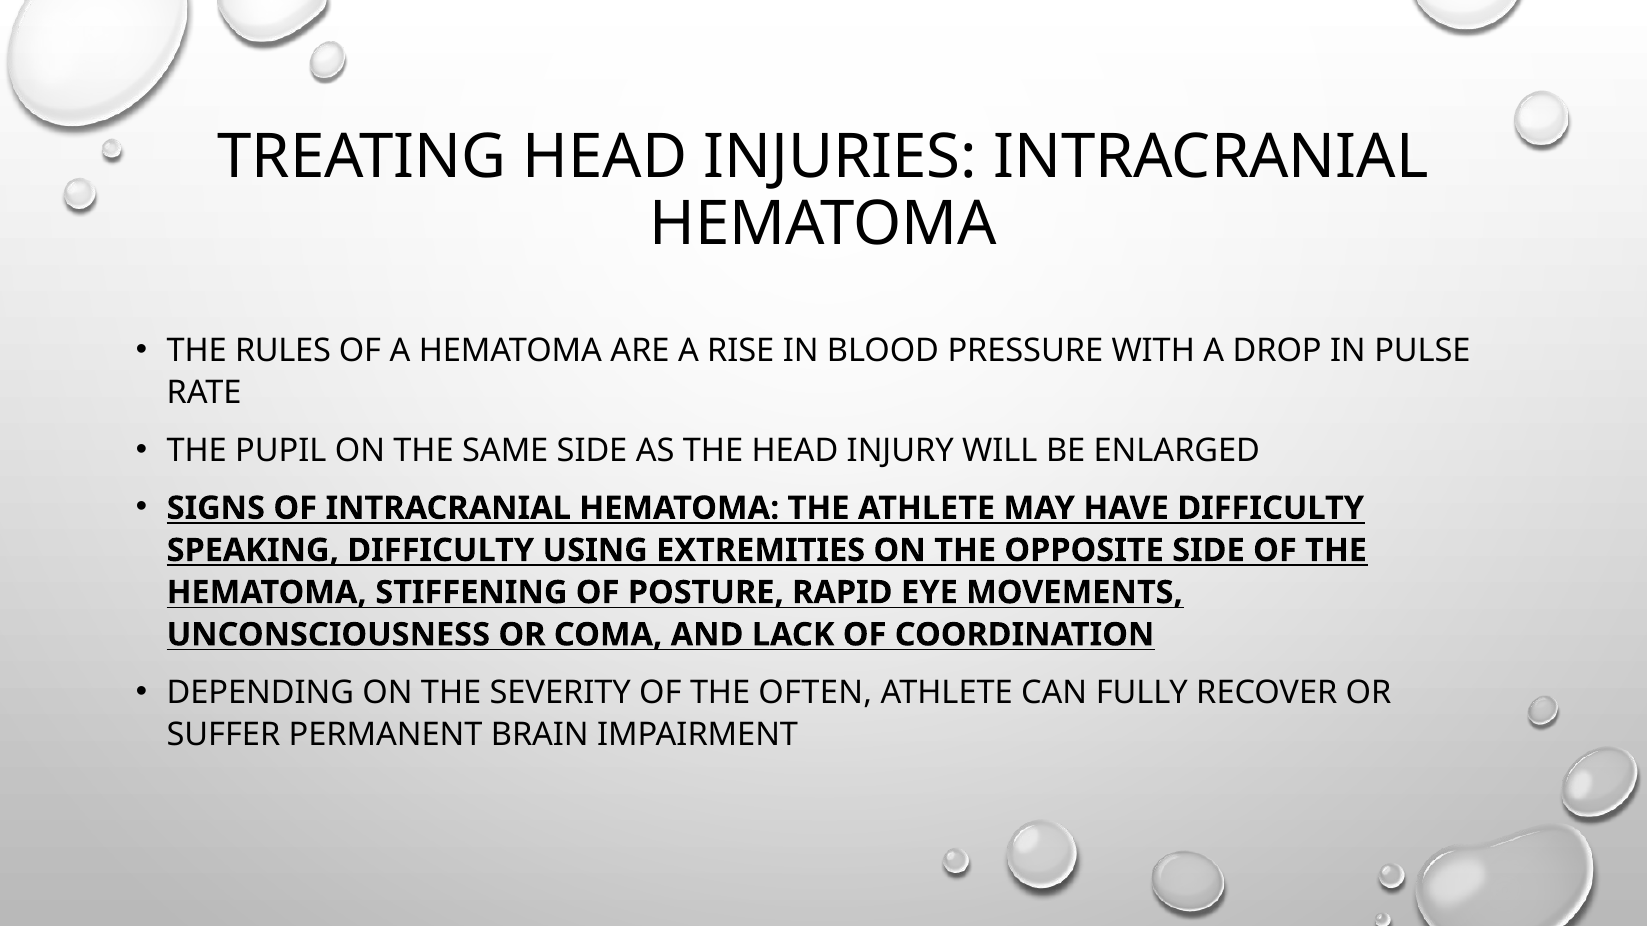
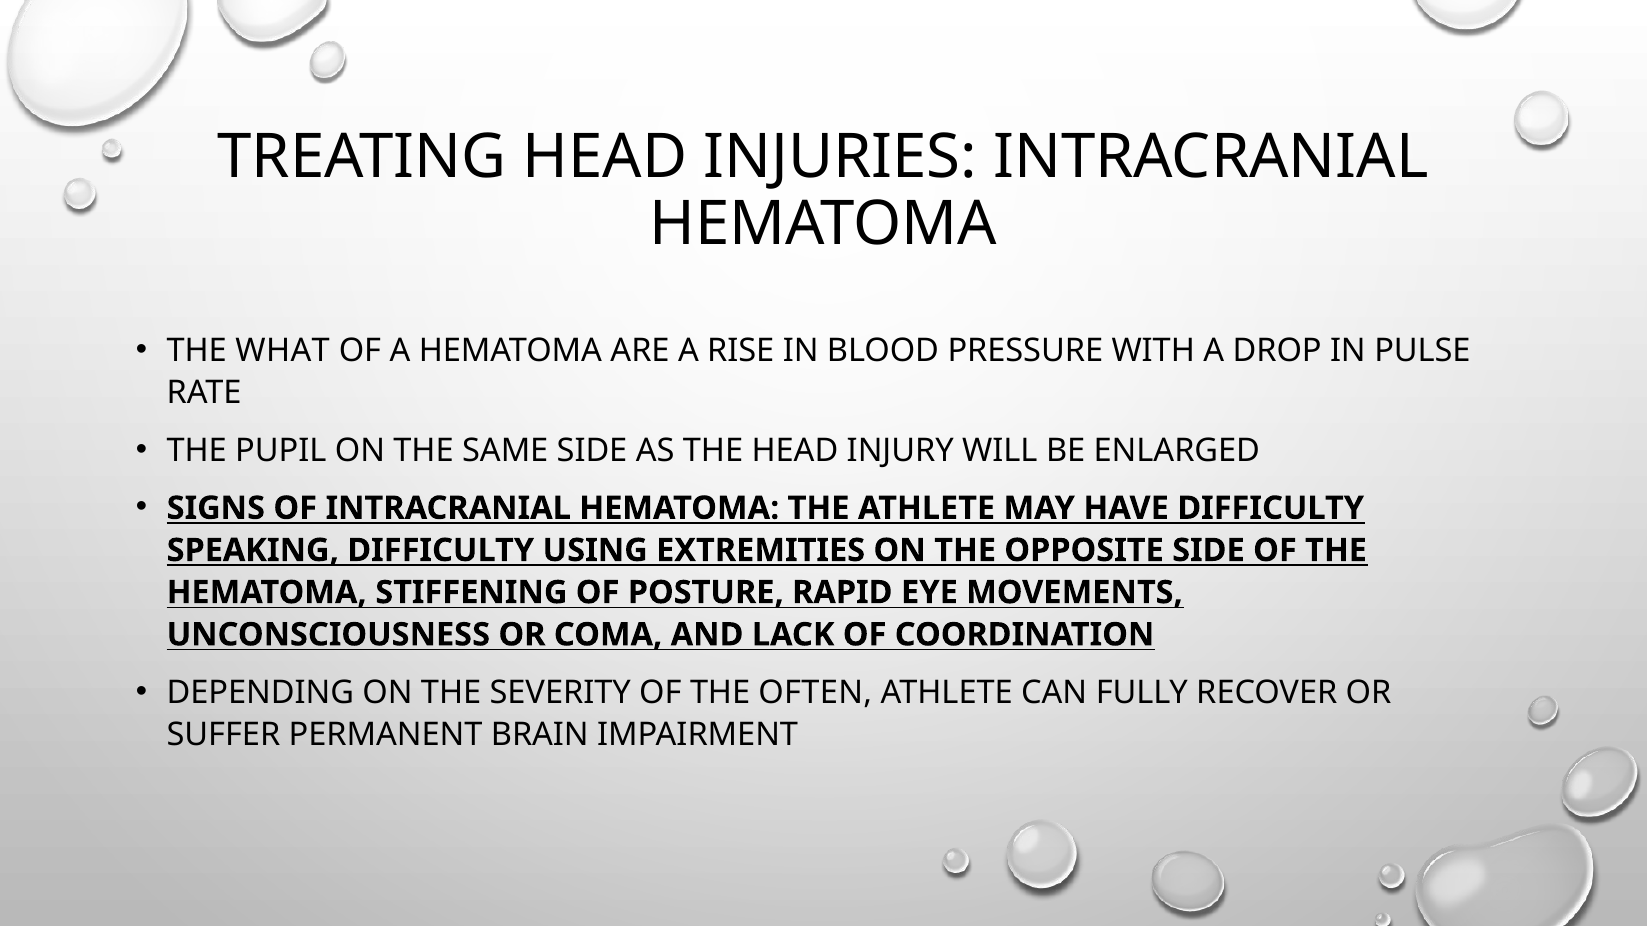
RULES: RULES -> WHAT (283, 351)
